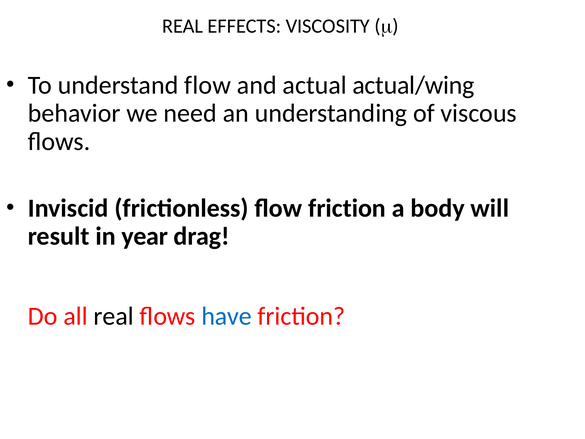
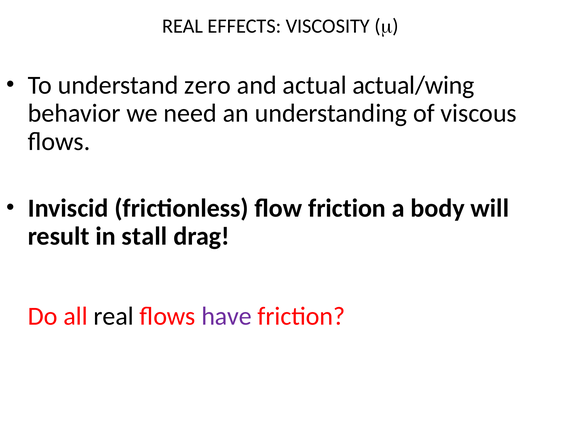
understand flow: flow -> zero (208, 85)
year: year -> stall (144, 236)
have colour: blue -> purple (227, 316)
